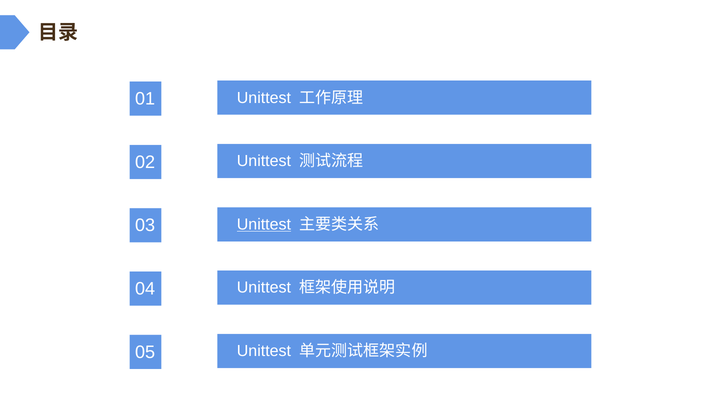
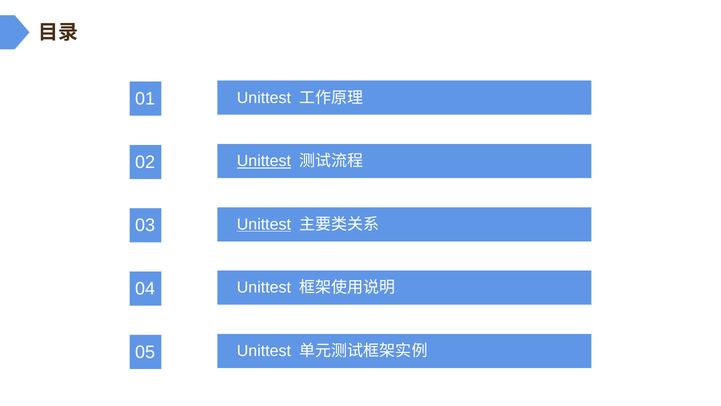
Unittest underline: none -> present (264, 161)
